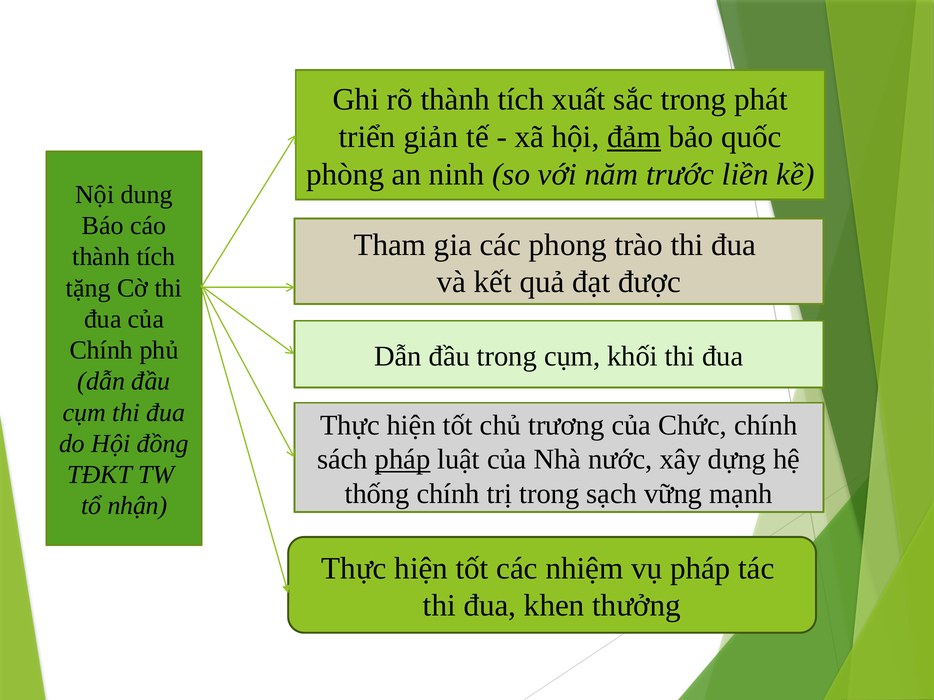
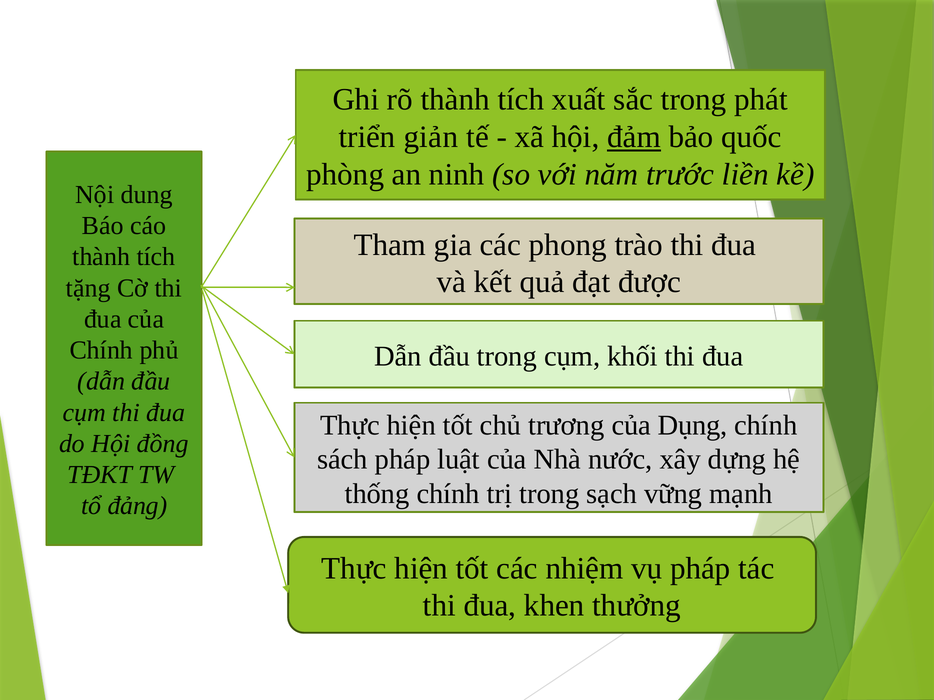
Chức: Chức -> Dụng (693, 425)
pháp underline: present -> none (403, 460)
nhận: nhận -> đảng (137, 506)
